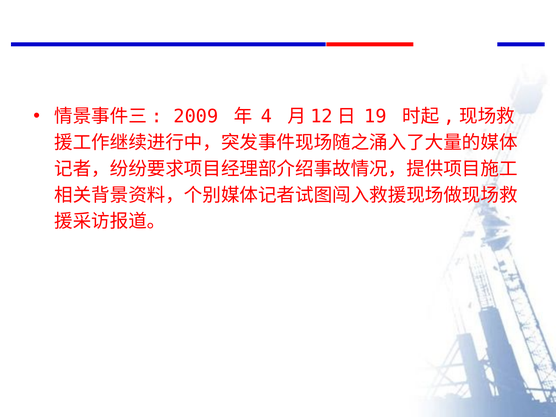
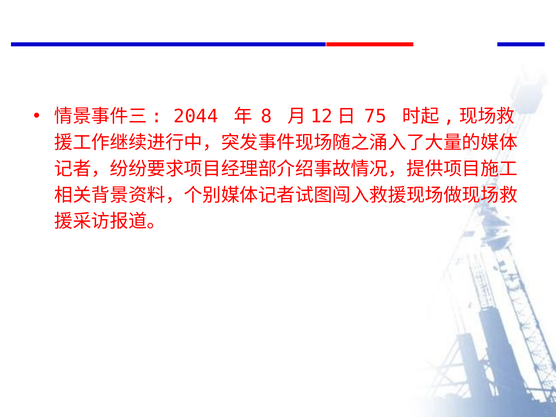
2009: 2009 -> 2044 (196, 117)
4: 4 -> 8 (266, 117)
19: 19 -> 75 (375, 117)
